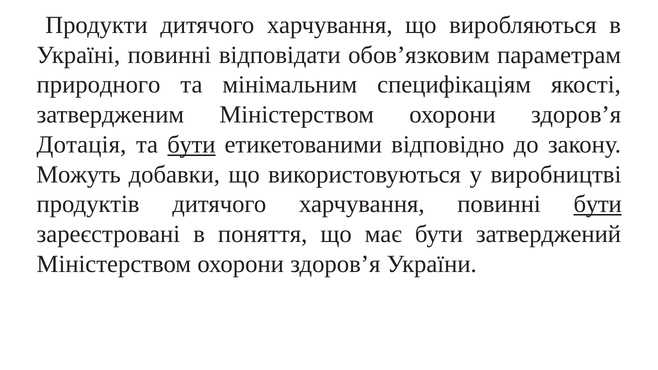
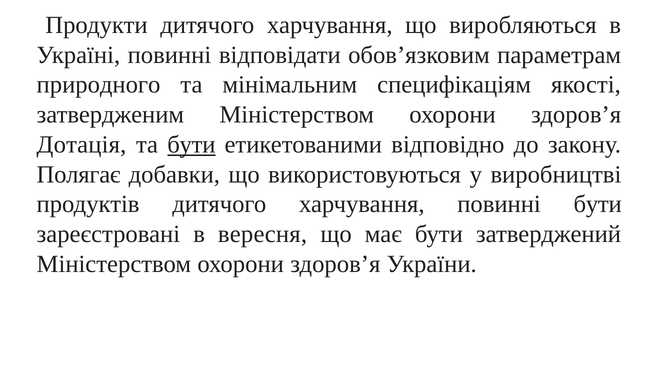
Можуть: Можуть -> Полягає (79, 175)
бути underline: present -> none (598, 204)
поняття: поняття -> вересня (263, 234)
